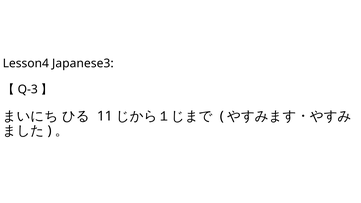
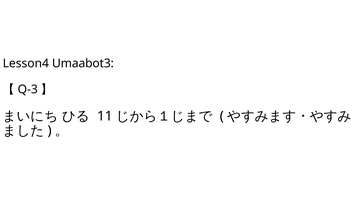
Japanese3: Japanese3 -> Umaabot3 (83, 63)
